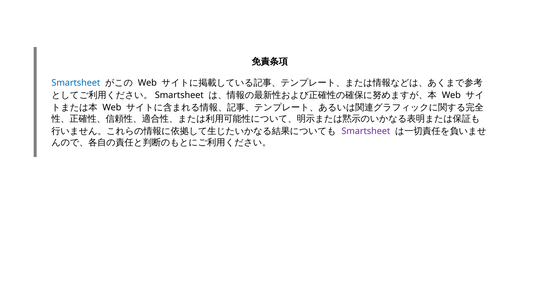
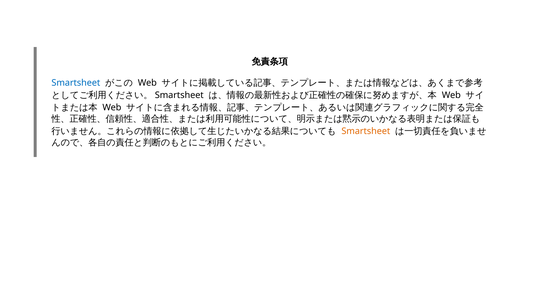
Smartsheet colour: purple -> orange (366, 131)
